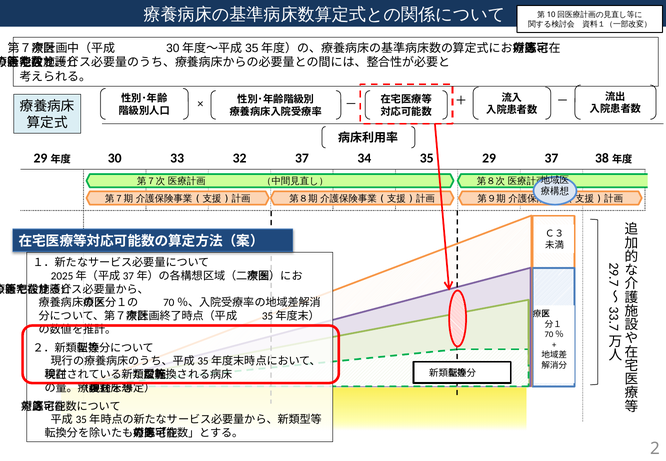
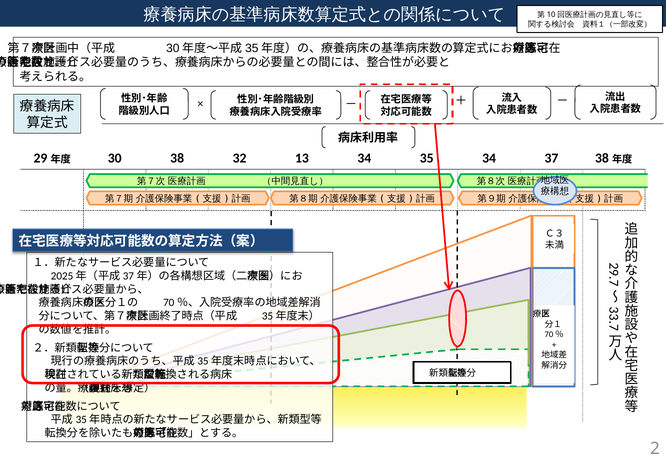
30 33: 33 -> 38 (177, 158)
32 37: 37 -> 13 (302, 158)
35 29: 29 -> 34 (489, 158)
